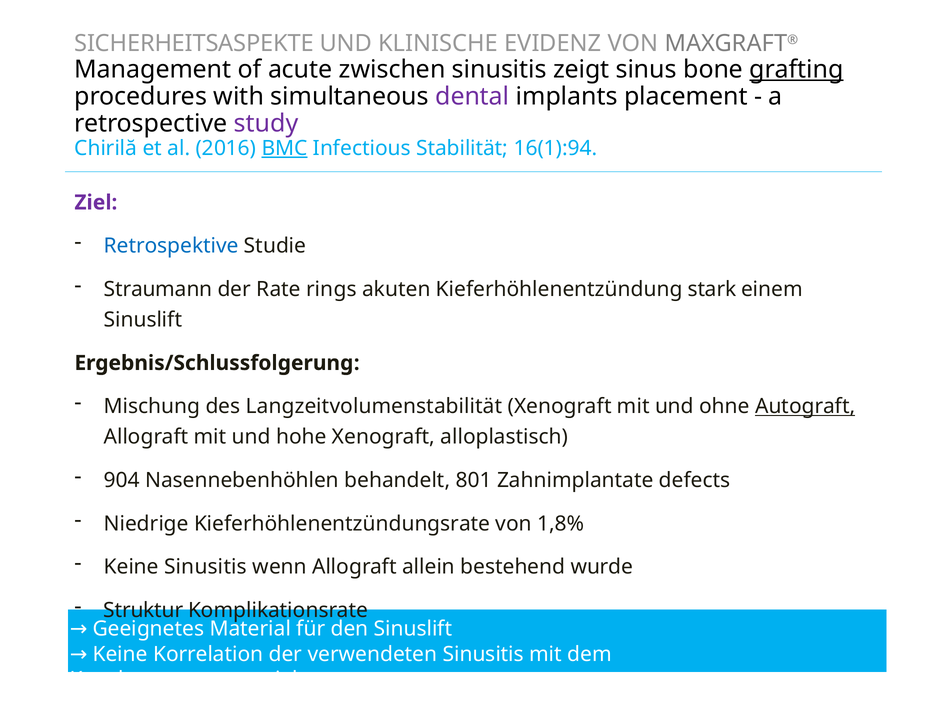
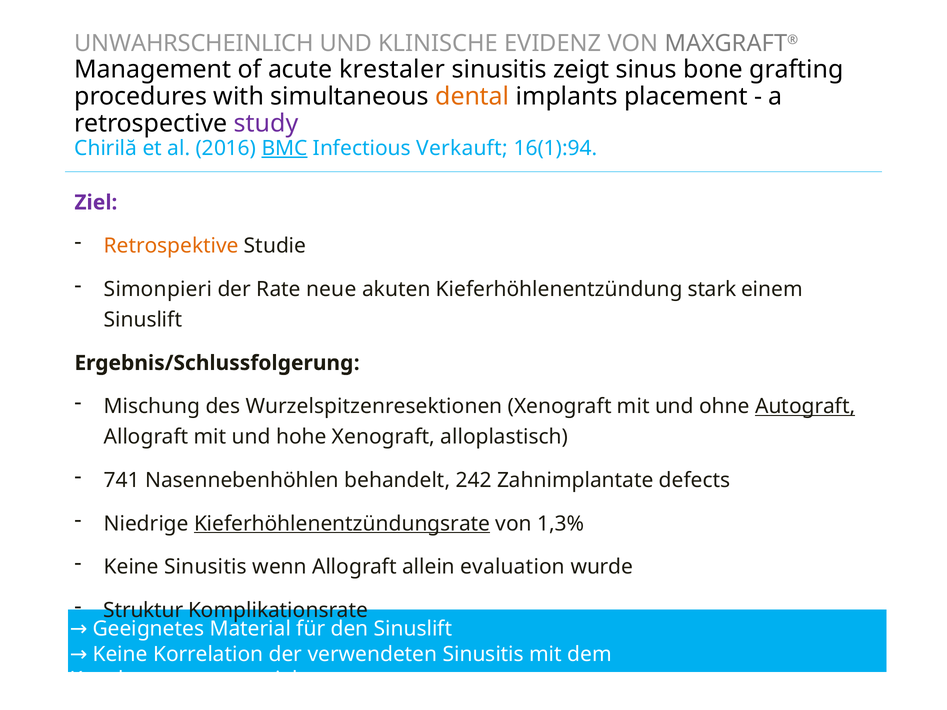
SICHERHEITSASPEKTE: SICHERHEITSASPEKTE -> UNWAHRSCHEINLICH (194, 43)
zwischen: zwischen -> krestaler (392, 70)
grafting underline: present -> none (796, 70)
dental colour: purple -> orange (472, 97)
Stabilität: Stabilität -> Verkauft (462, 148)
Retrospektive colour: blue -> orange (171, 246)
Straumann: Straumann -> Simonpieri (158, 289)
rings: rings -> neue (331, 289)
Langzeitvolumenstabilität: Langzeitvolumenstabilität -> Wurzelspitzenresektionen (374, 407)
904: 904 -> 741 (122, 480)
801: 801 -> 242 (474, 480)
Kieferhöhlenentzündungsrate underline: none -> present (342, 524)
1,8%: 1,8% -> 1,3% (561, 524)
bestehend: bestehend -> evaluation (513, 567)
